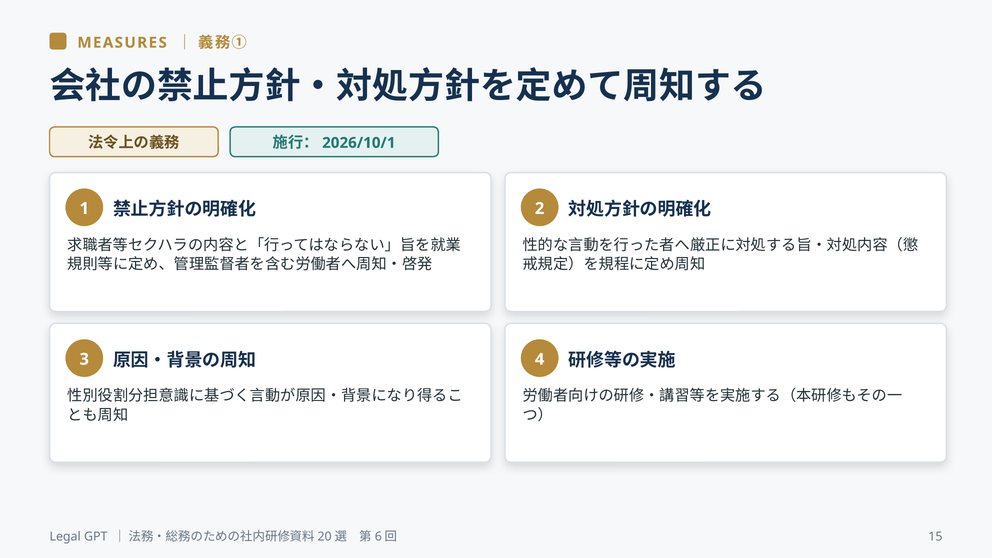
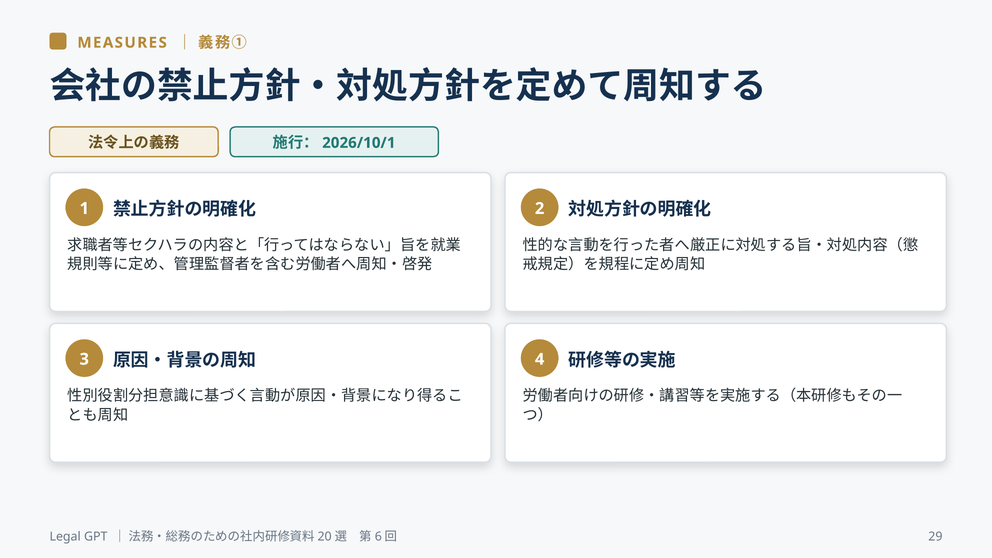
15: 15 -> 29 (935, 537)
